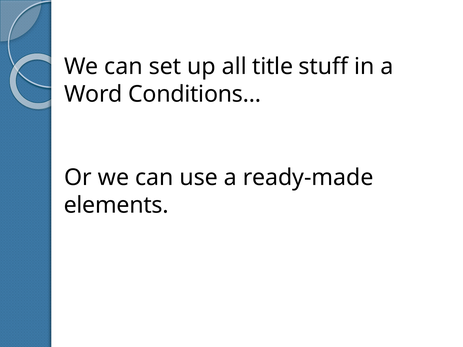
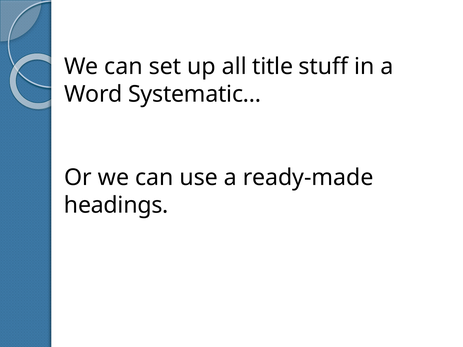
Conditions…: Conditions… -> Systematic… (195, 94)
elements: elements -> headings (116, 206)
